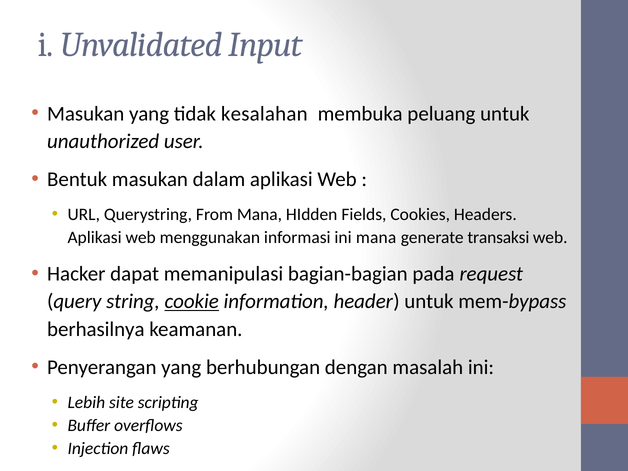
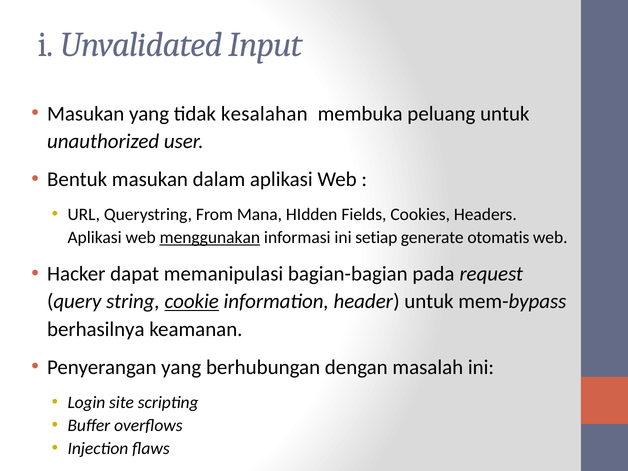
menggunakan underline: none -> present (210, 238)
ini mana: mana -> setiap (376, 238)
transaksi: transaksi -> otomatis (498, 238)
Lebih: Lebih -> Login (86, 403)
